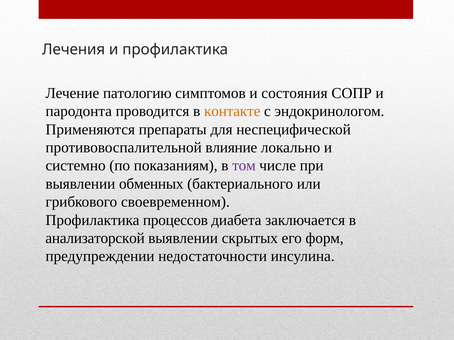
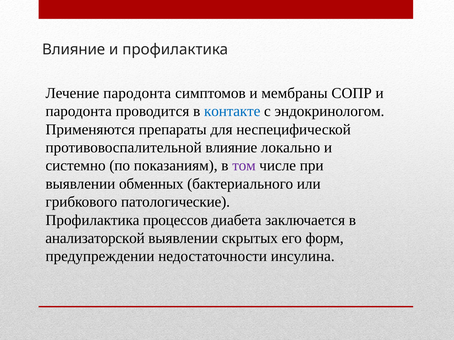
Лечения: Лечения -> Влияние (74, 49)
Лечение патологию: патологию -> пародонта (137, 93)
состояния: состояния -> мембраны (294, 93)
контакте colour: orange -> blue (232, 111)
своевременном: своевременном -> патологические (175, 202)
